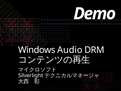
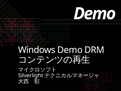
Windows Audio: Audio -> Demo (70, 50)
